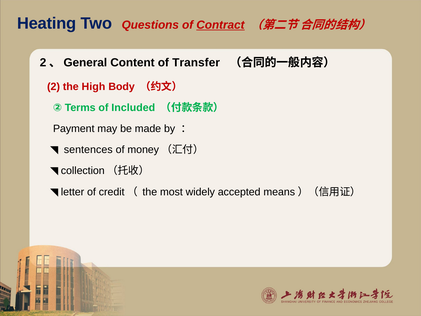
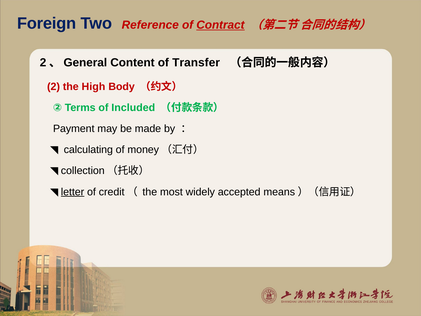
Heating: Heating -> Foreign (47, 23)
Questions: Questions -> Reference (150, 25)
sentences: sentences -> calculating (88, 150)
letter underline: none -> present (73, 192)
